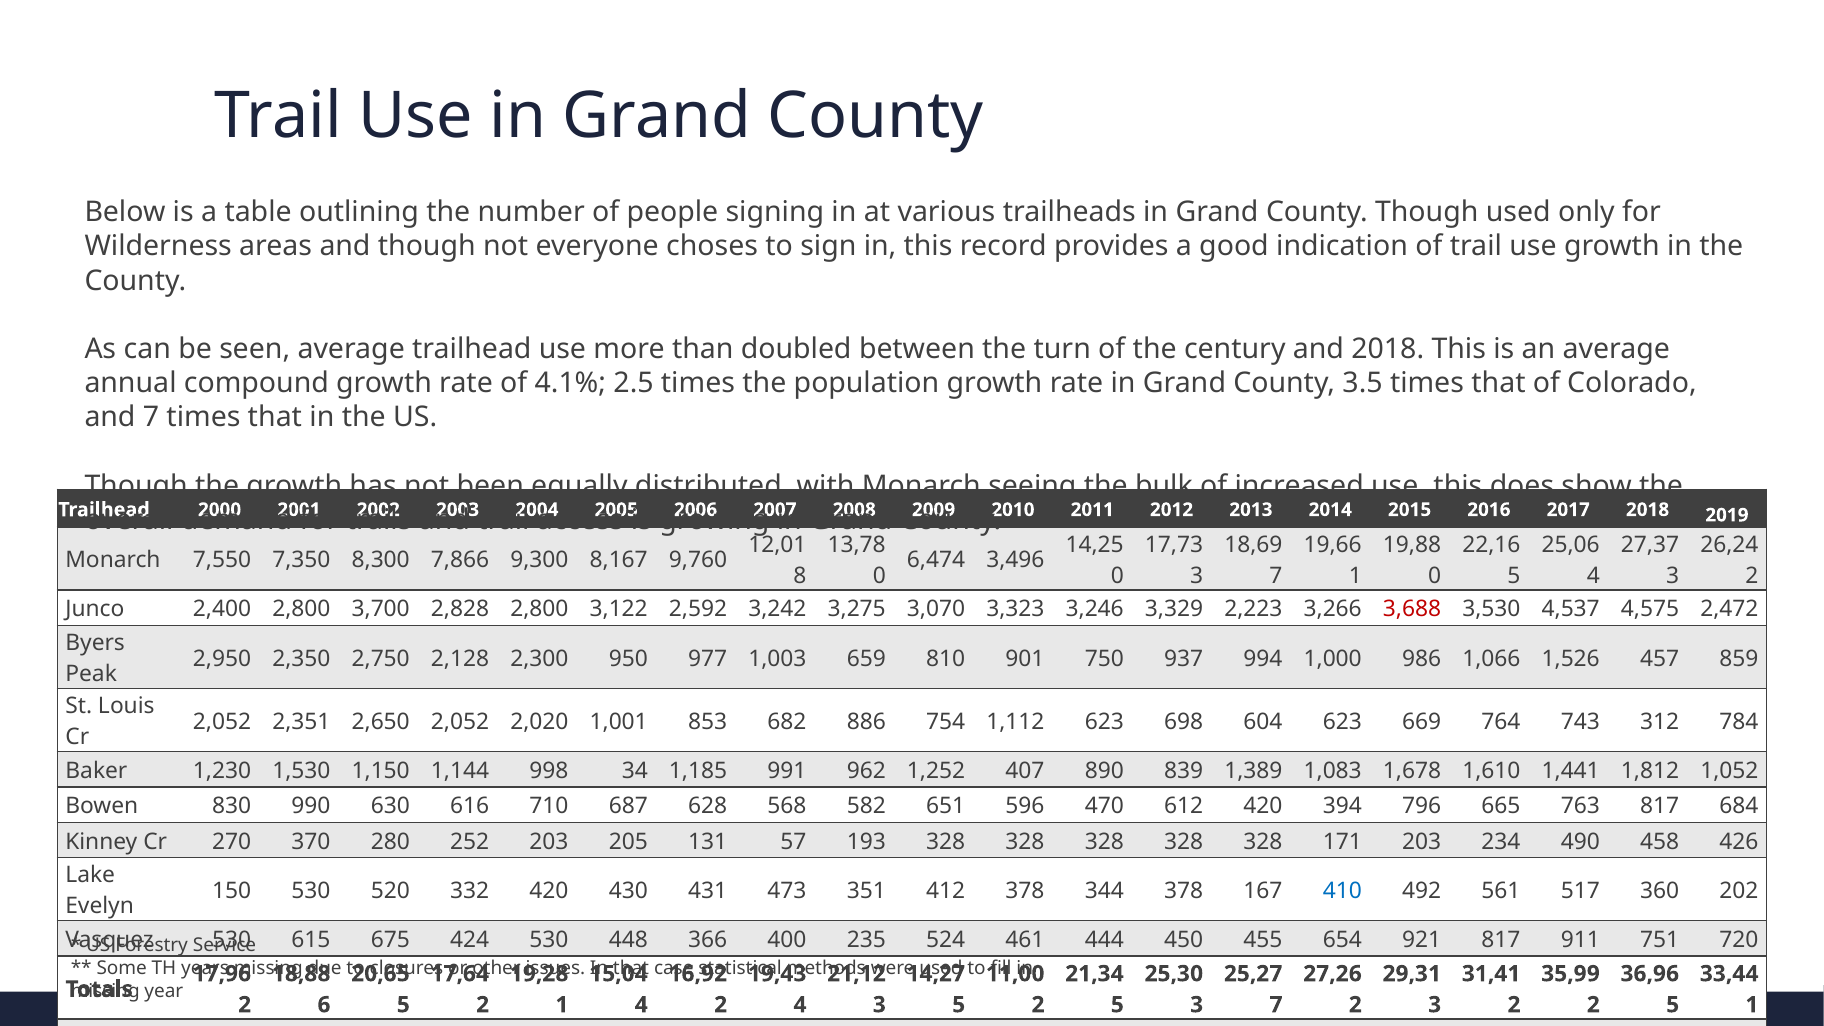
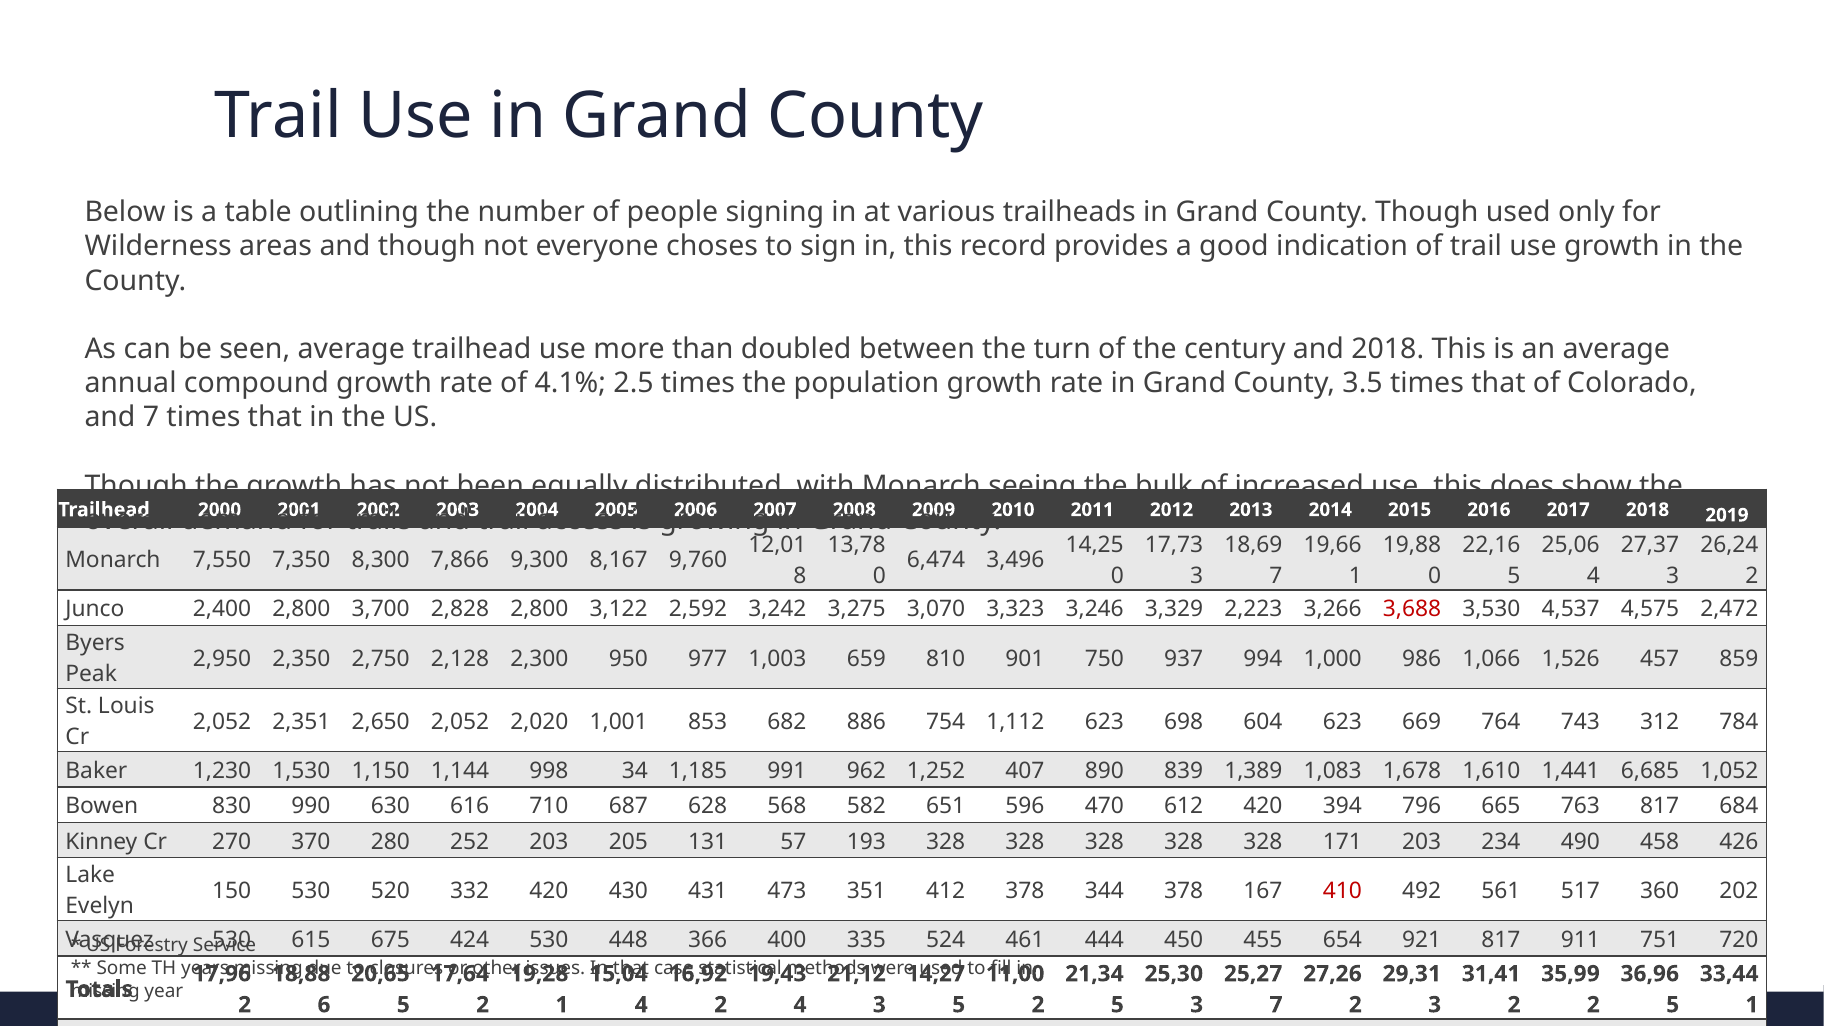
1,812: 1,812 -> 6,685 (1650, 771)
410 colour: blue -> red (1342, 891)
235: 235 -> 335 (866, 940)
